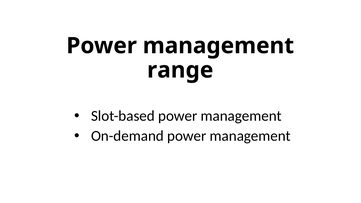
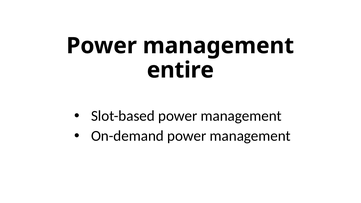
range: range -> entire (180, 70)
